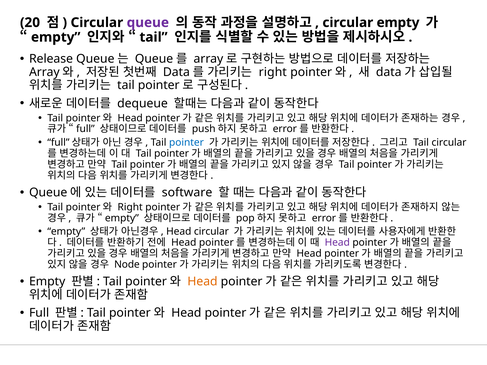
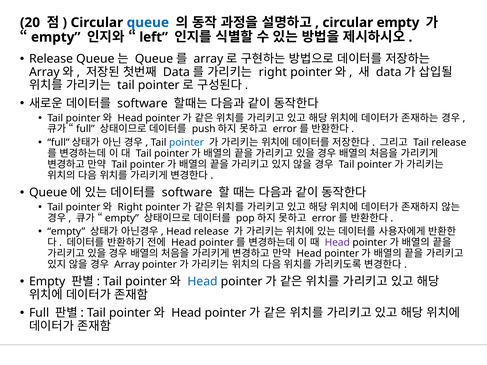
queue colour: purple -> blue (148, 23)
tail: tail -> left (154, 37)
dequeue: dequeue -> software (142, 104)
Tail circular: circular -> release (449, 143)
Head circular: circular -> release (211, 232)
Node: Node -> Array (127, 265)
Head colour: orange -> blue (202, 282)
